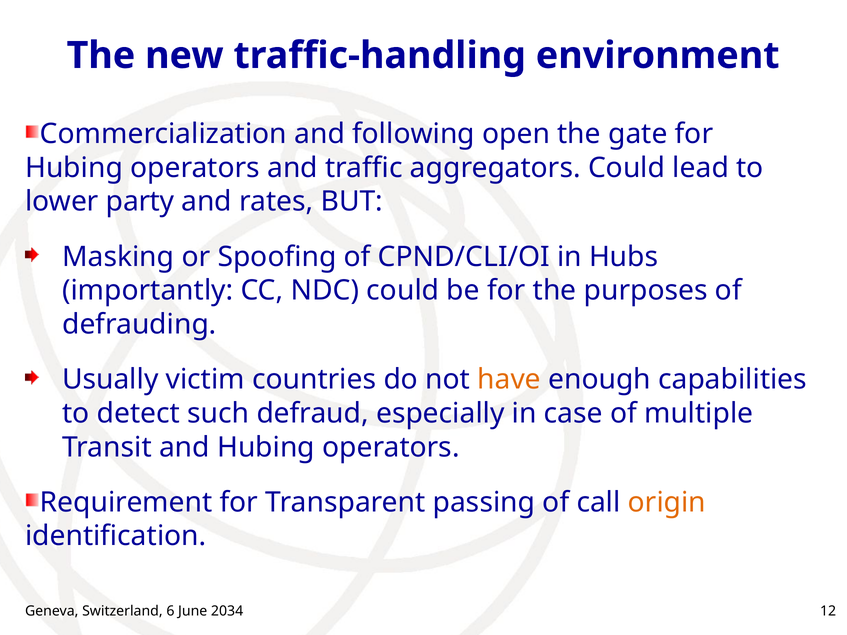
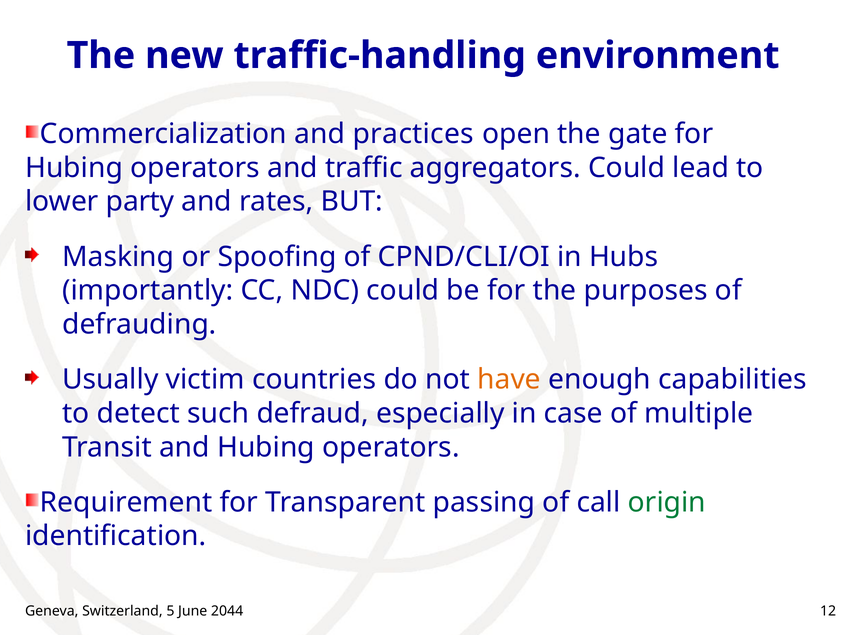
following: following -> practices (413, 134)
origin colour: orange -> green (667, 502)
6: 6 -> 5 (170, 611)
2034: 2034 -> 2044 (227, 611)
